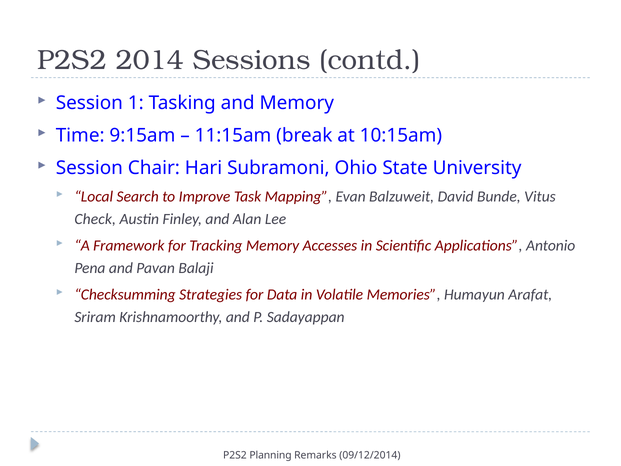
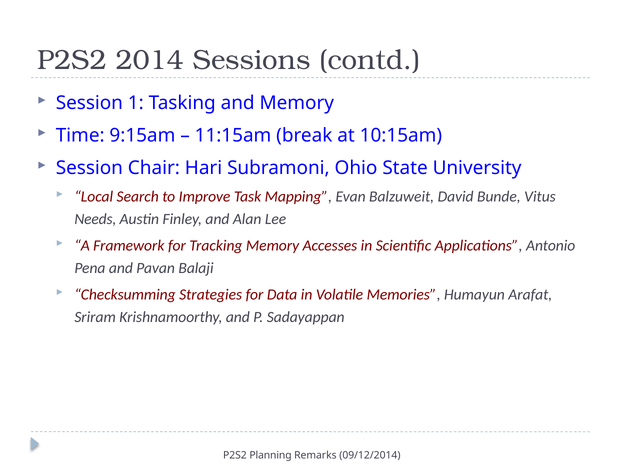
Check: Check -> Needs (95, 219)
